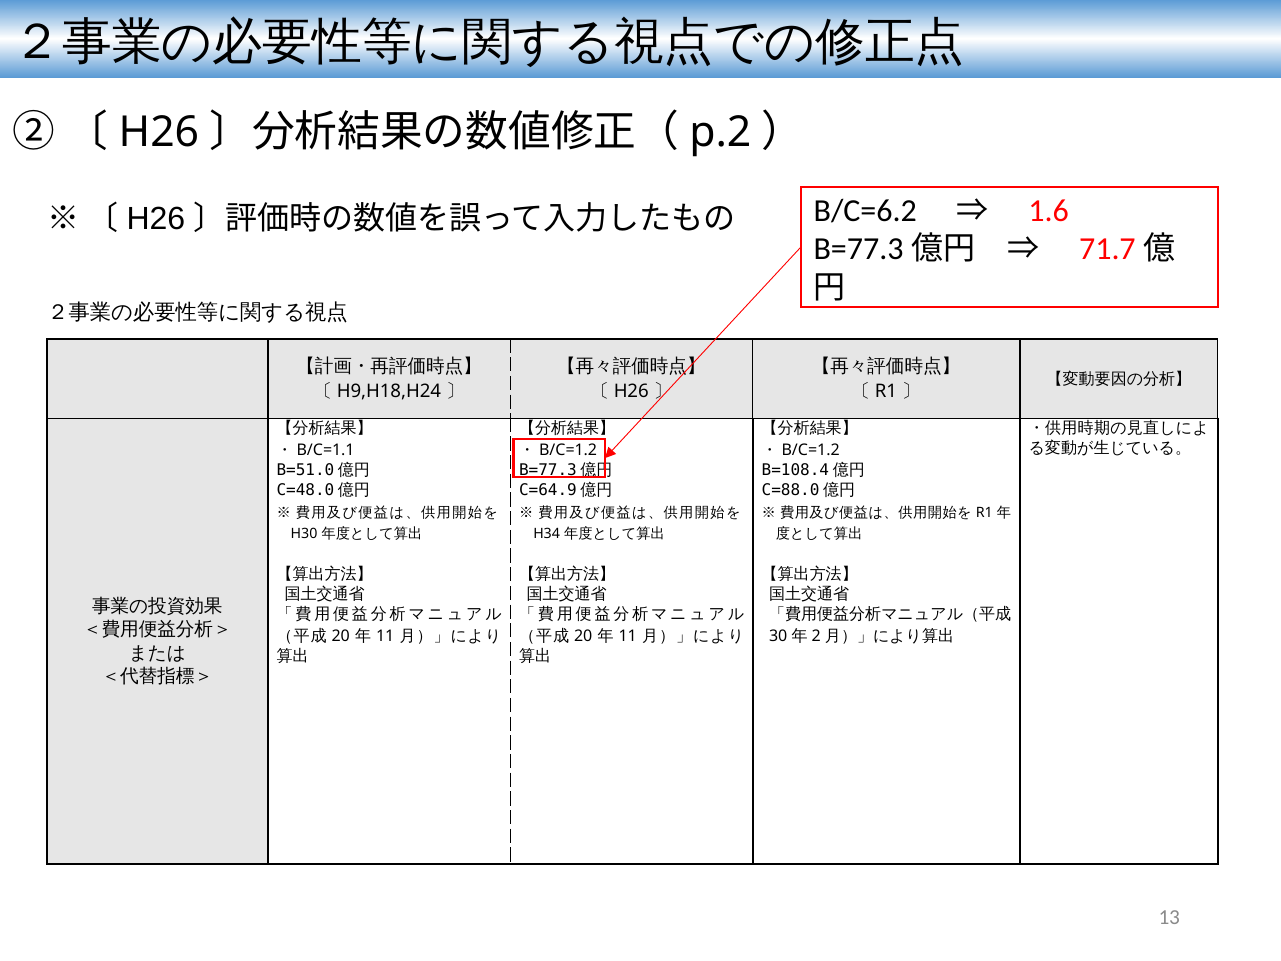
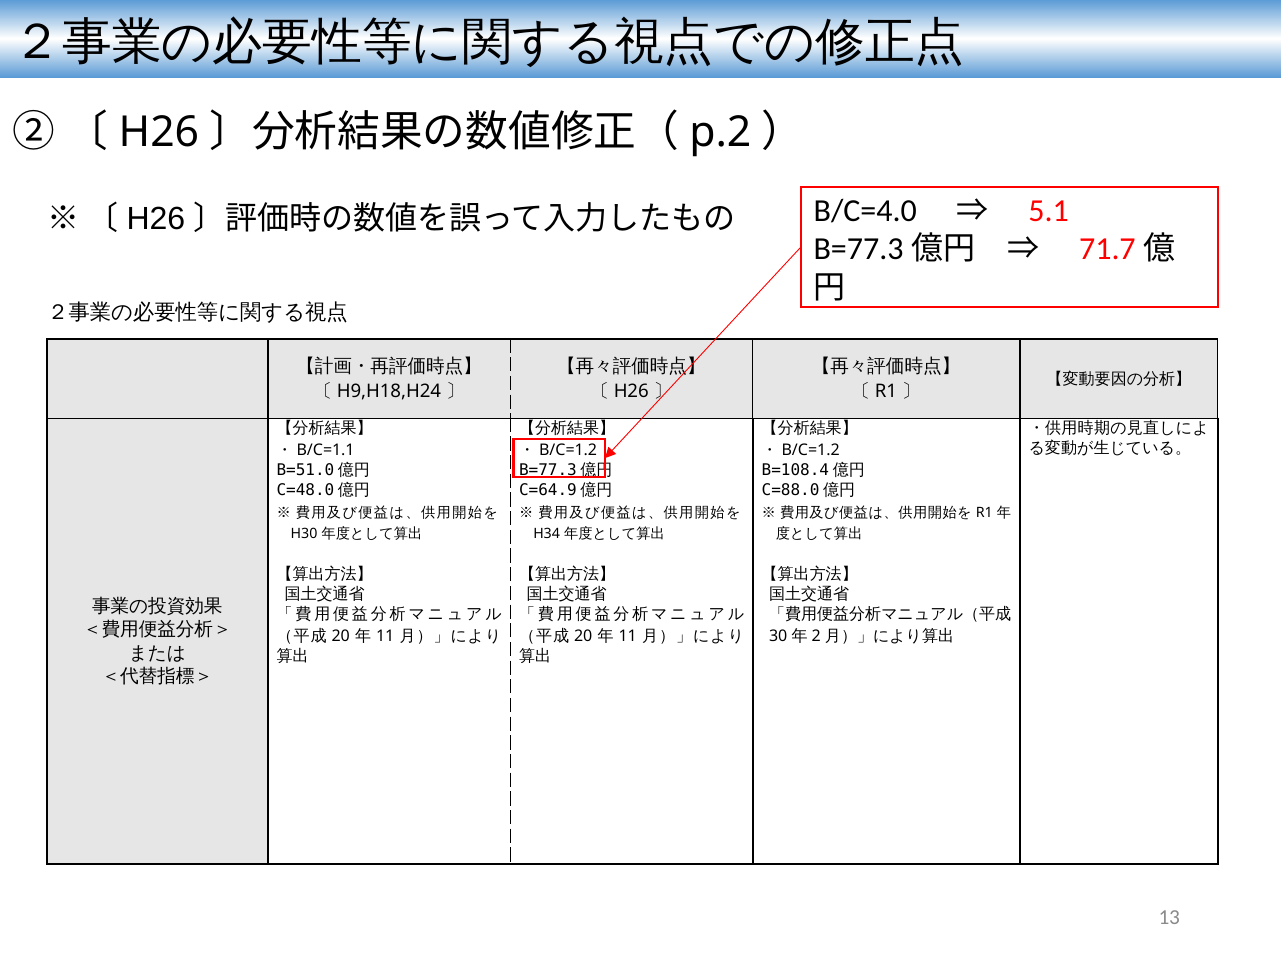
B/C=6.2: B/C=6.2 -> B/C=4.0 (865, 211)
1.6: 1.6 -> 5.1 (1049, 211)
